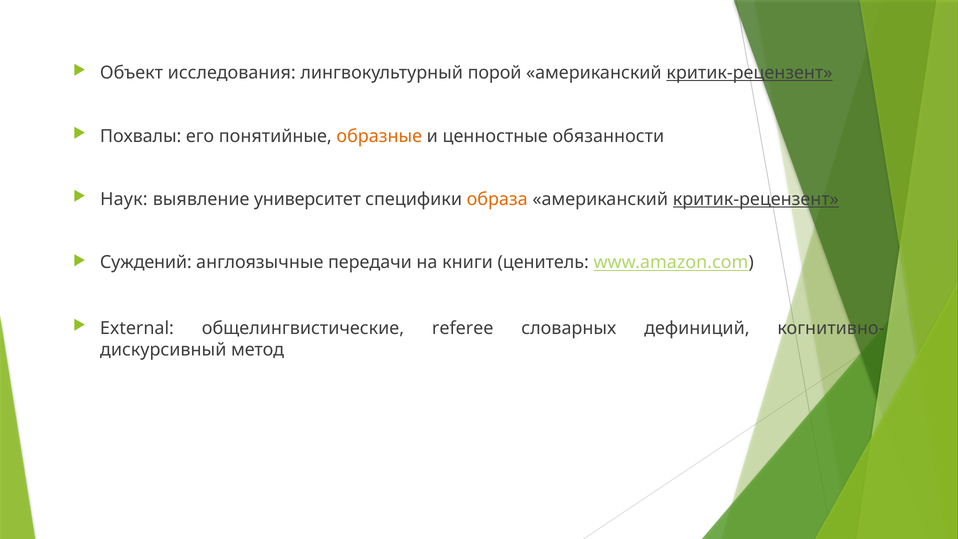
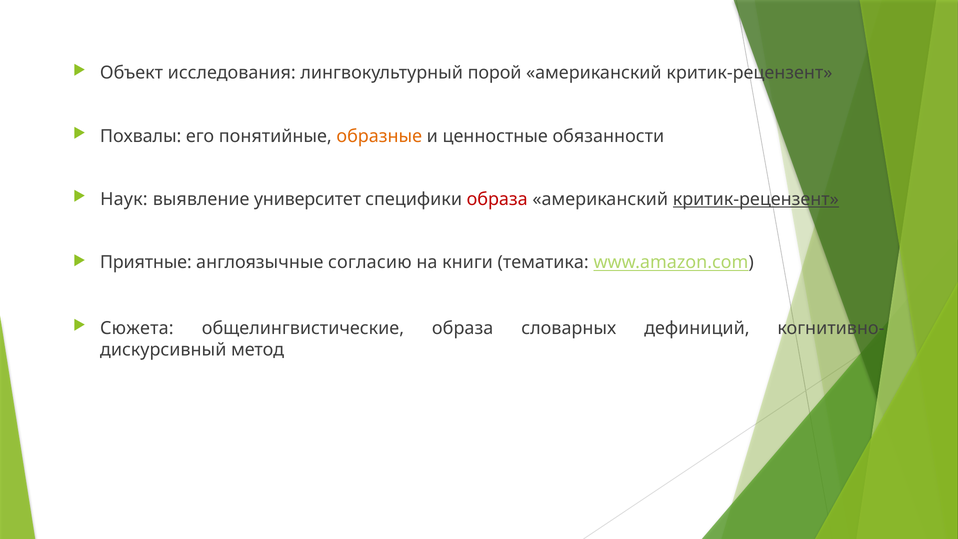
критик-рецензент underline: present -> none (749, 73)
образа colour: orange -> red (497, 199)
Суждений: Суждений -> Приятные (146, 262)
передачи: передачи -> согласию (370, 262)
ценитель: ценитель -> тематика (543, 262)
External: External -> Сюжета (137, 328)
общелингвистические referee: referee -> образа (463, 328)
